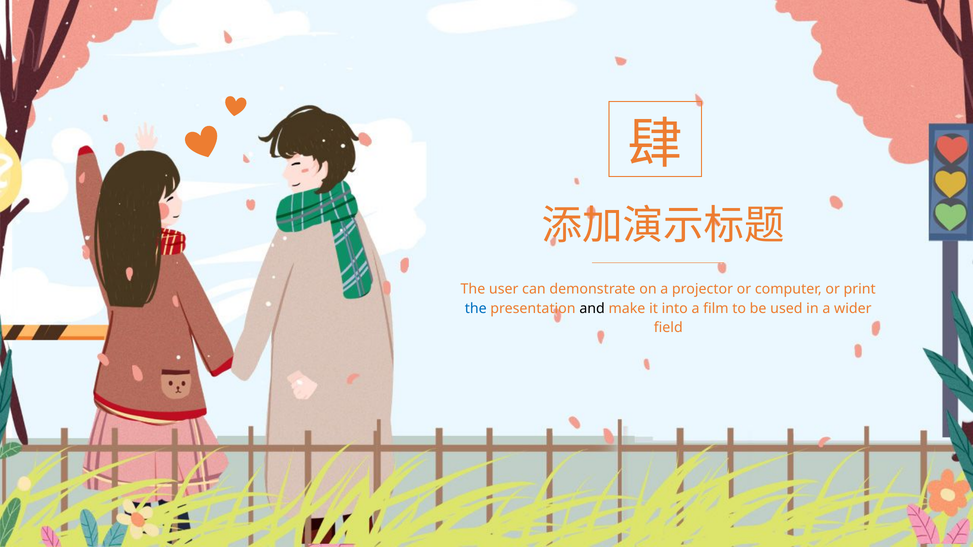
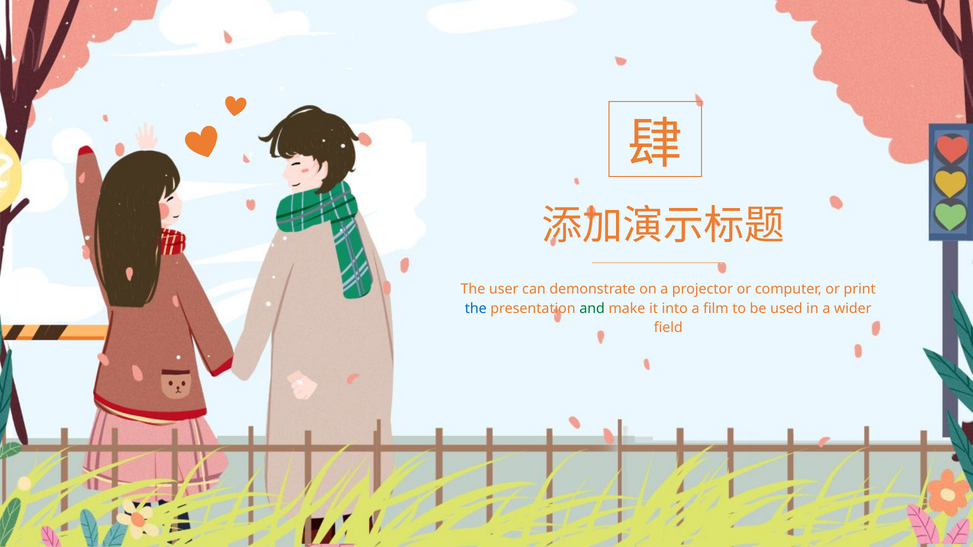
and colour: black -> green (592, 309)
